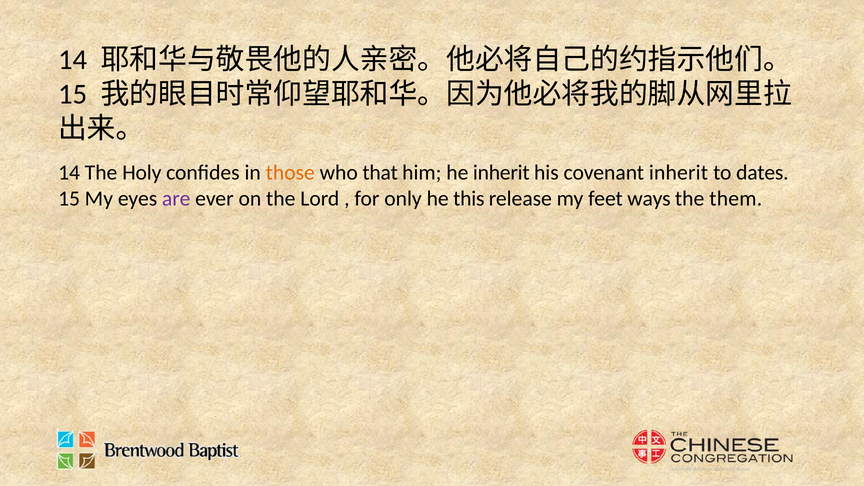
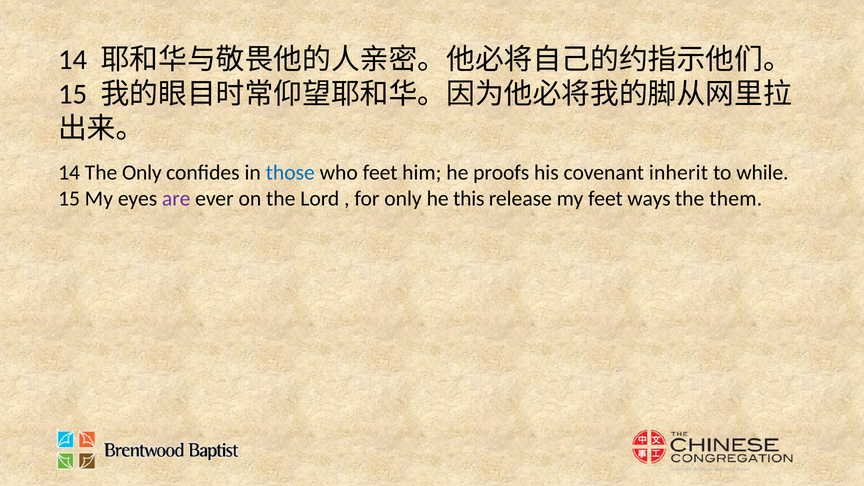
The Holy: Holy -> Only (142, 173)
those colour: orange -> blue (290, 173)
who that: that -> feet (380, 173)
he inherit: inherit -> proofs (501, 173)
dates: dates -> while (762, 173)
